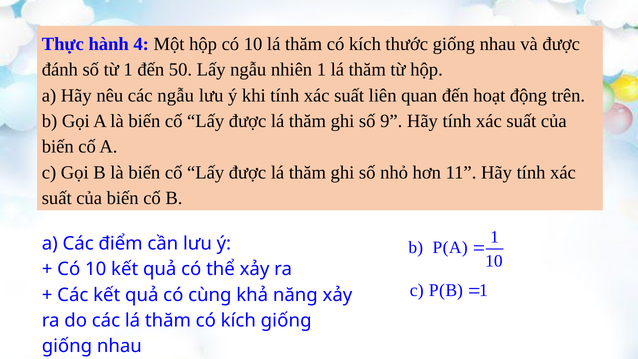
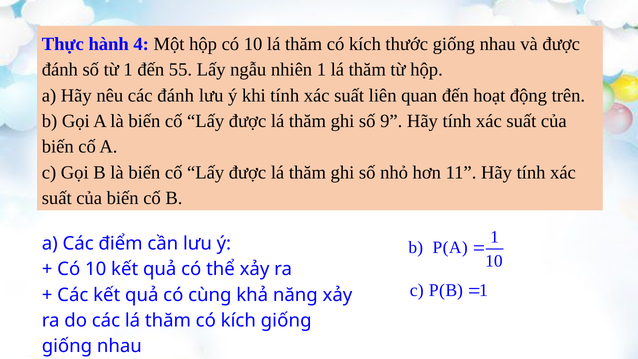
50: 50 -> 55 (180, 70)
các ngẫu: ngẫu -> đánh (176, 95)
